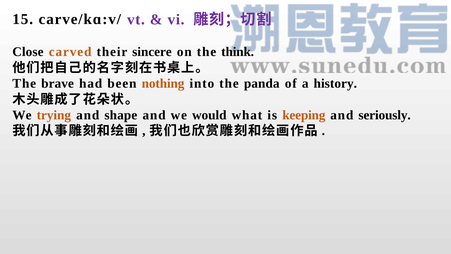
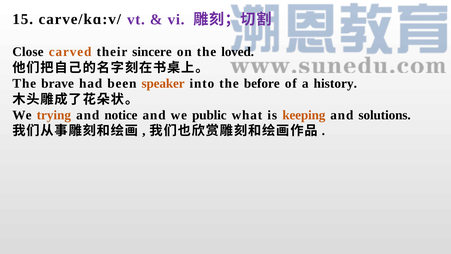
think: think -> loved (238, 52)
nothing: nothing -> speaker (163, 83)
panda: panda -> before (262, 83)
shape: shape -> notice (121, 115)
would: would -> public (209, 115)
seriously: seriously -> solutions (385, 115)
